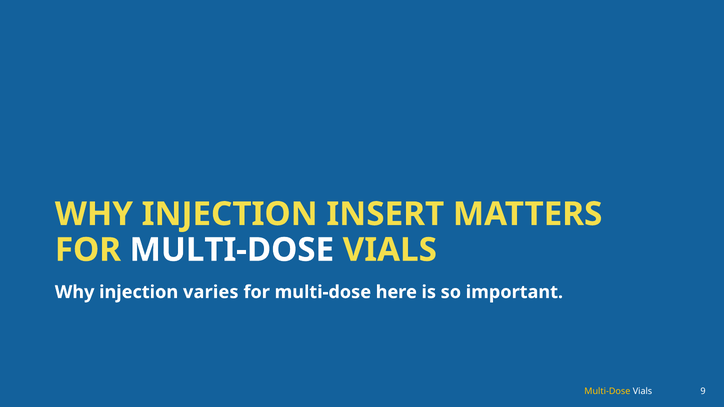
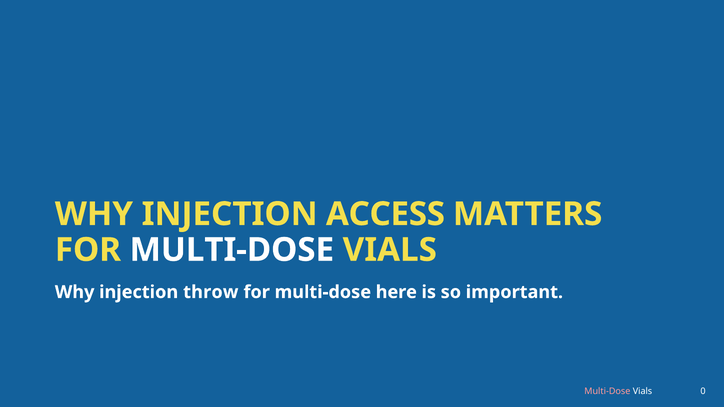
INSERT: INSERT -> ACCESS (385, 214)
varies: varies -> throw (211, 292)
Multi-Dose colour: yellow -> pink (607, 391)
9: 9 -> 0 (703, 391)
